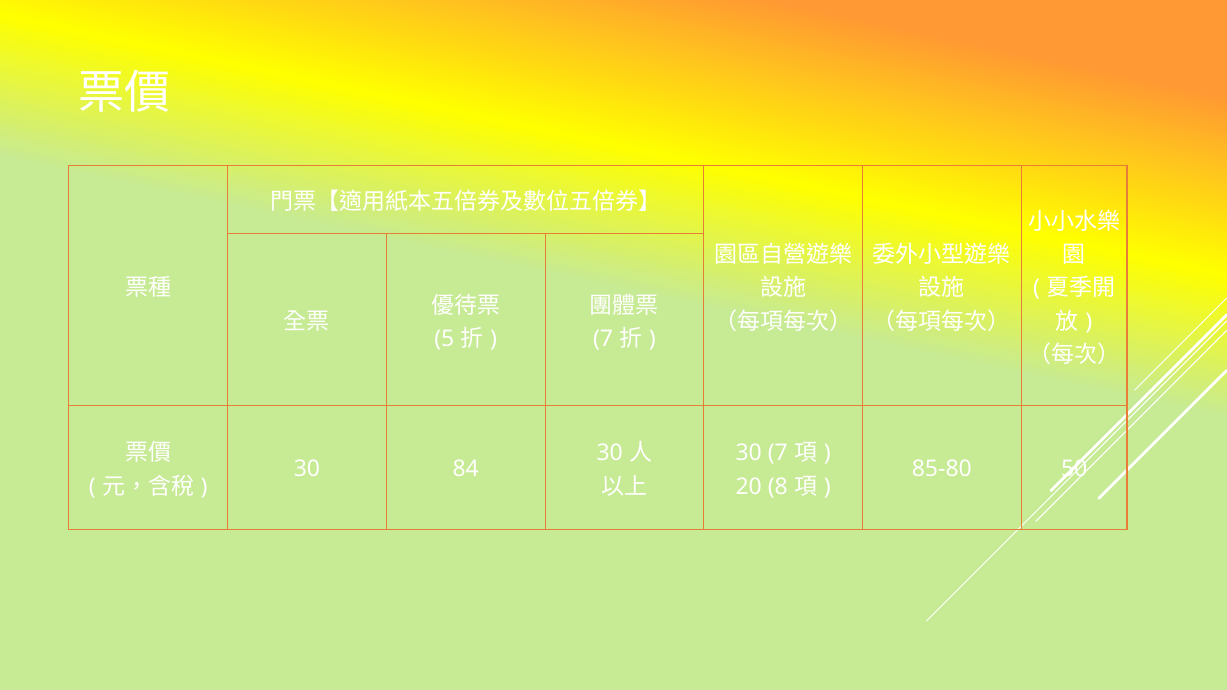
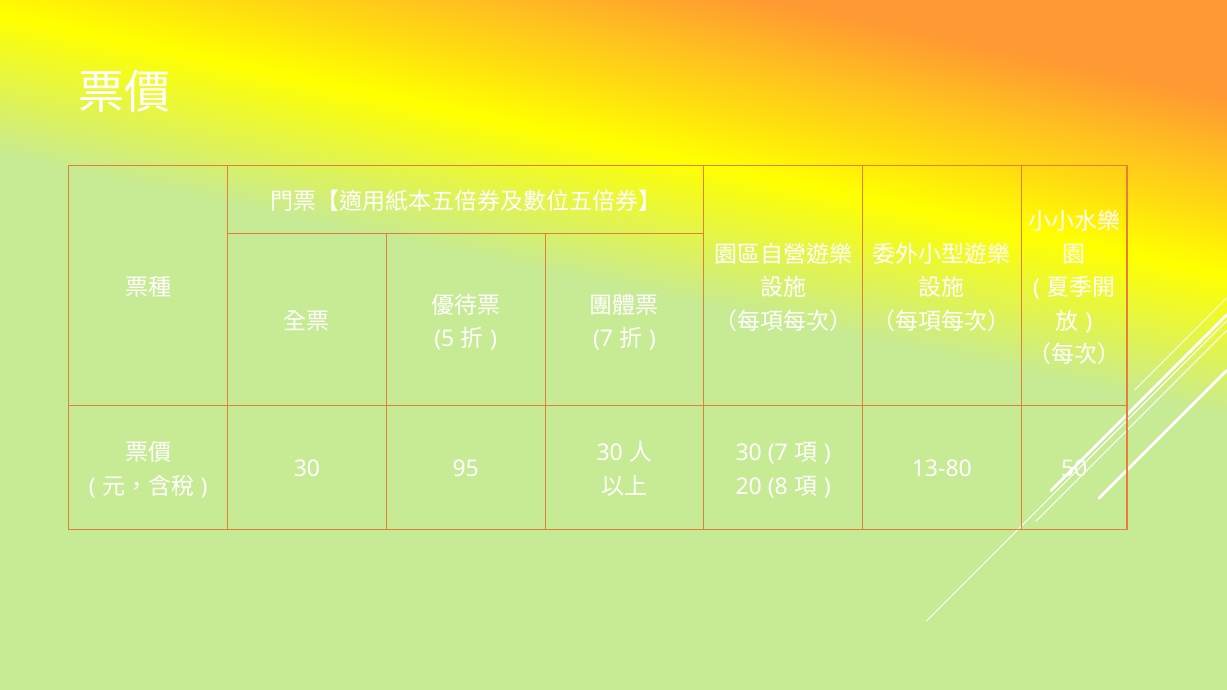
84: 84 -> 95 (466, 469)
85-80: 85-80 -> 13-80 (942, 469)
